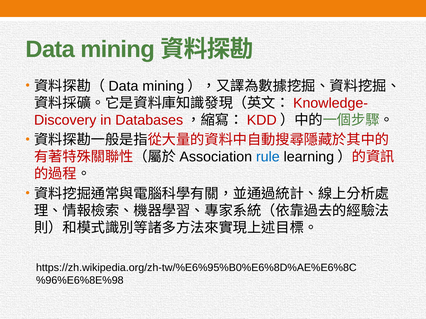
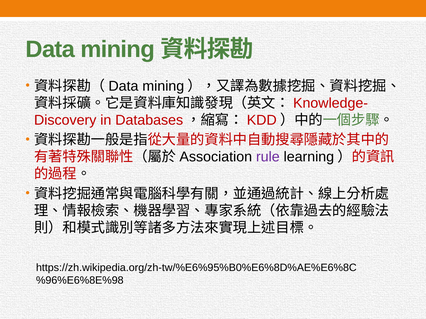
rule colour: blue -> purple (268, 157)
